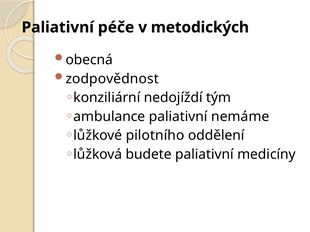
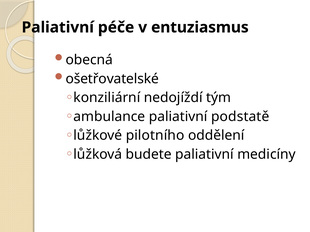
metodických: metodických -> entuziasmus (200, 27)
zodpovědnost: zodpovědnost -> ošetřovatelské (112, 79)
nemáme: nemáme -> podstatě (240, 117)
